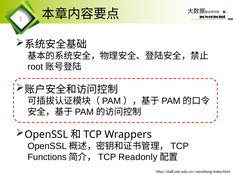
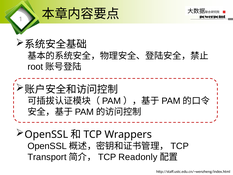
Functions: Functions -> Transport (47, 157)
